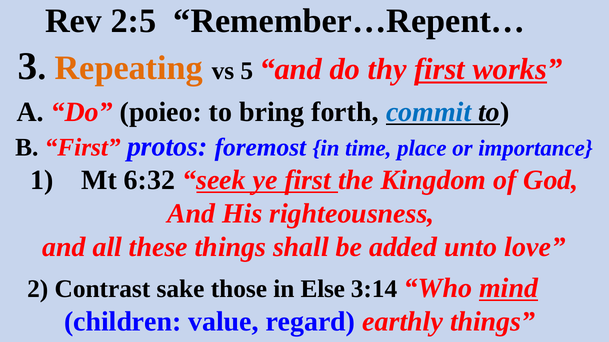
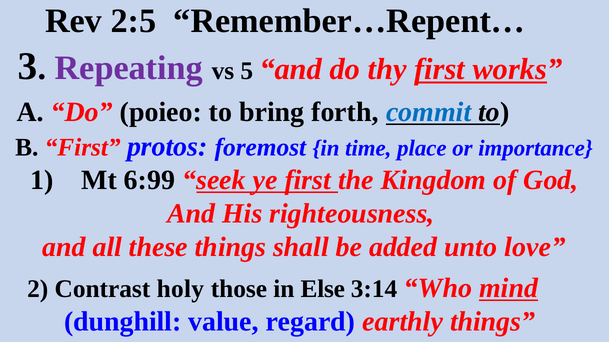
Repeating colour: orange -> purple (129, 68)
6:32: 6:32 -> 6:99 (150, 180)
sake: sake -> holy (180, 289)
children: children -> dunghill (123, 322)
